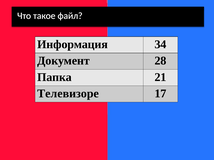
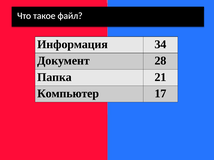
Телевизоре: Телевизоре -> Компьютер (68, 94)
